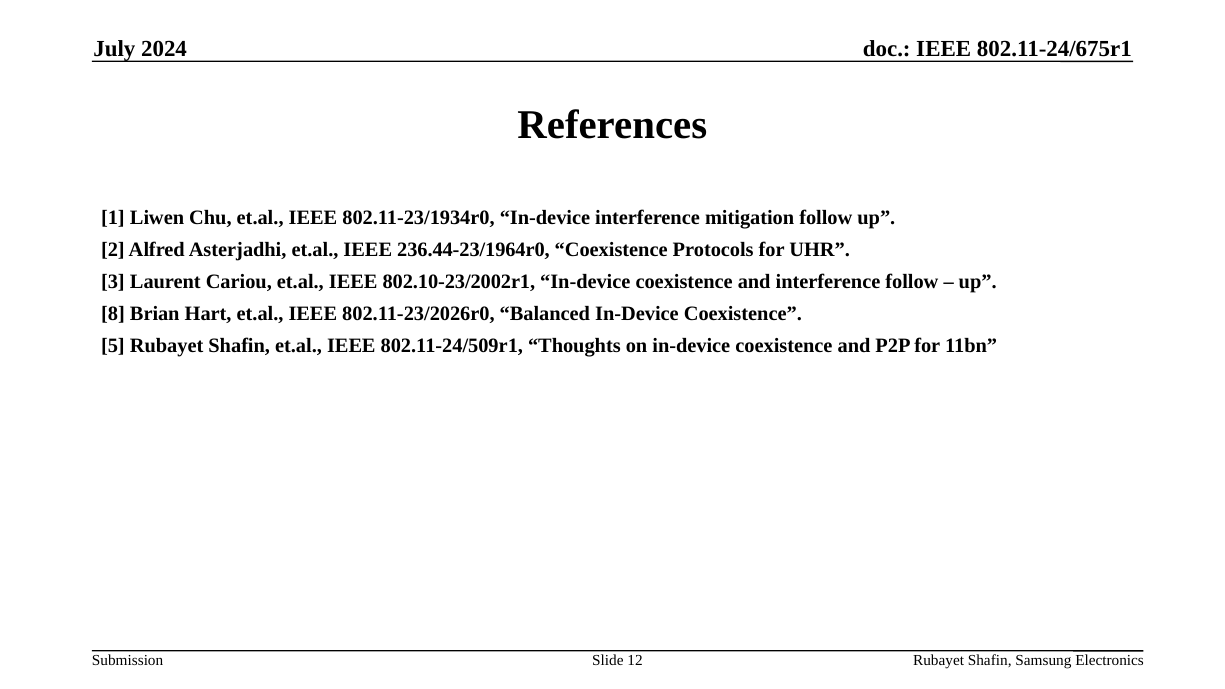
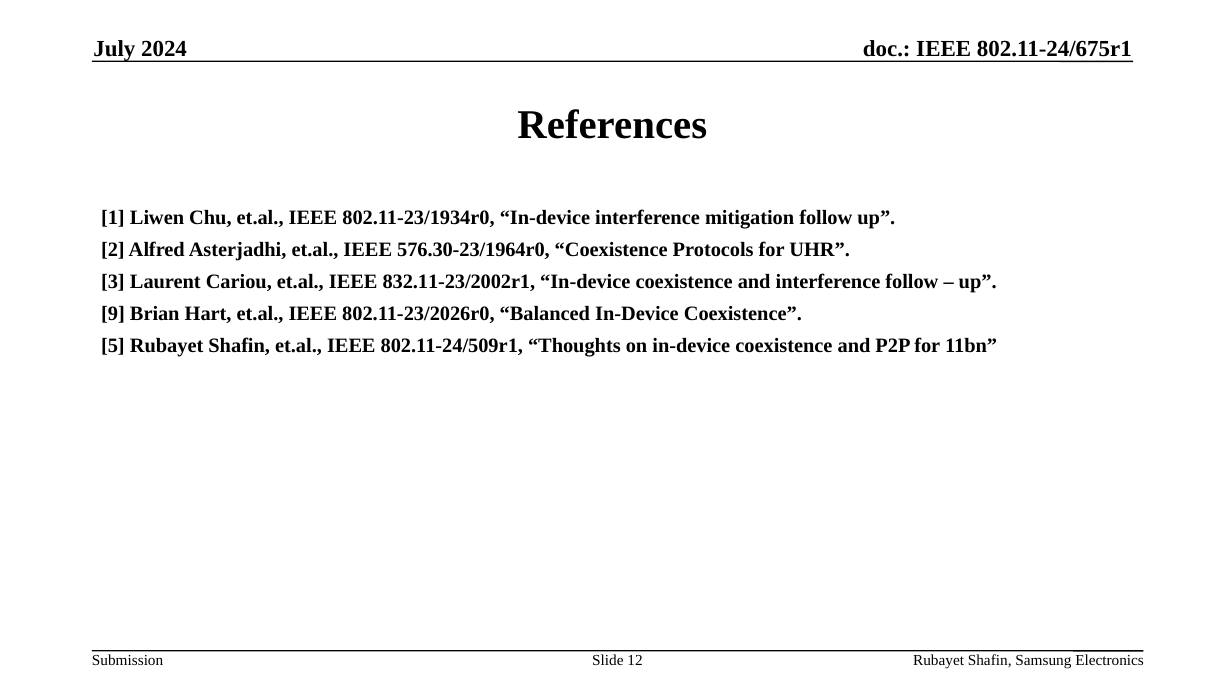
236.44-23/1964r0: 236.44-23/1964r0 -> 576.30-23/1964r0 (473, 250)
802.10-23/2002r1: 802.10-23/2002r1 -> 832.11-23/2002r1 (459, 282)
8: 8 -> 9 (113, 314)
